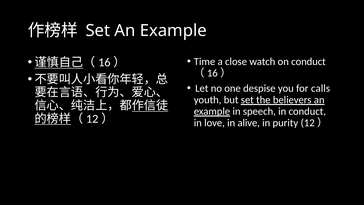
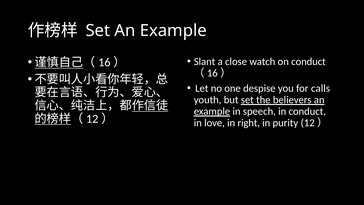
Time: Time -> Slant (205, 62)
alive: alive -> right (249, 123)
